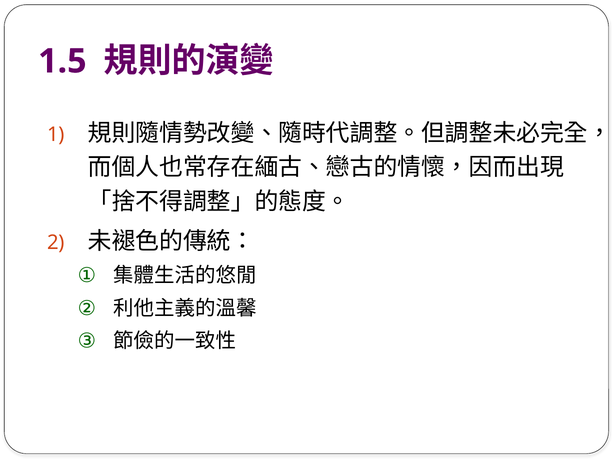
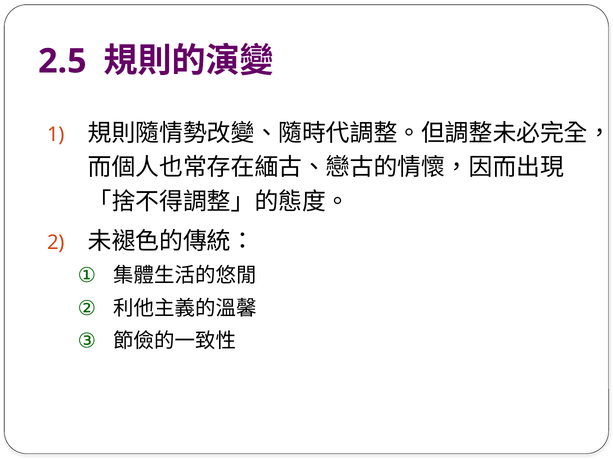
1.5: 1.5 -> 2.5 (62, 61)
